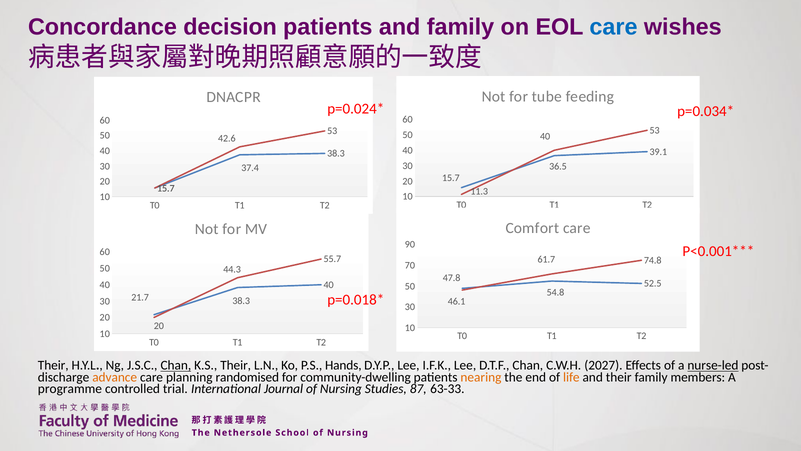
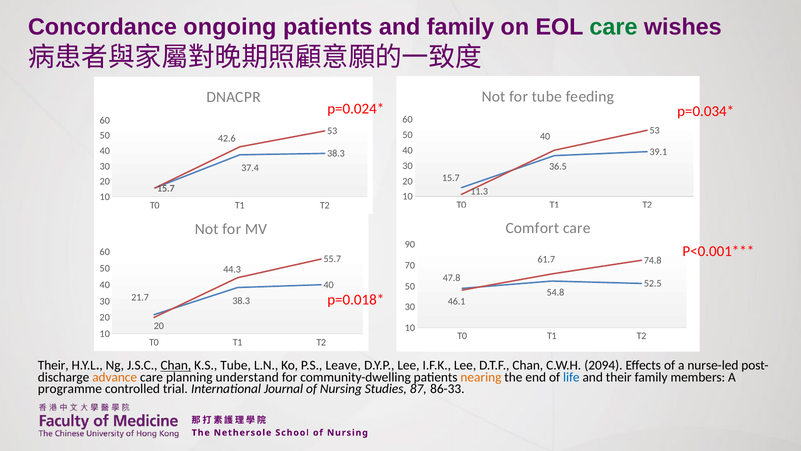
decision: decision -> ongoing (230, 27)
care colour: blue -> green (614, 27)
K.S Their: Their -> Tube (236, 365)
Hands: Hands -> Leave (343, 365)
2027: 2027 -> 2094 (603, 365)
nurse-led underline: present -> none (713, 365)
randomised: randomised -> understand (247, 377)
life colour: orange -> blue (571, 377)
63-33: 63-33 -> 86-33 (447, 389)
